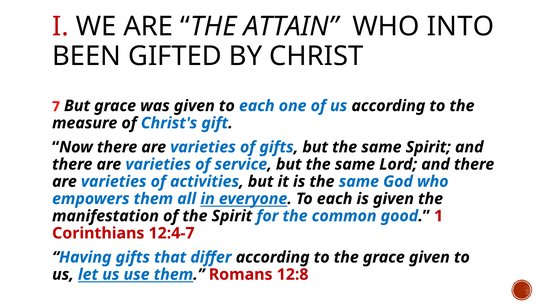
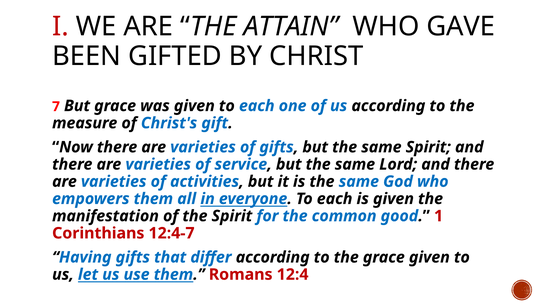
INTO: INTO -> GAVE (461, 26)
12:8: 12:8 -> 12:4 (293, 274)
